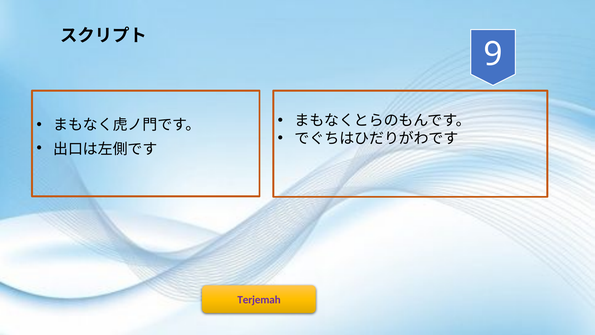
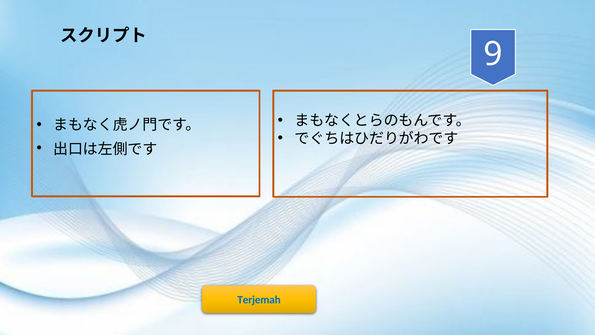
Terjemah colour: purple -> blue (259, 300)
